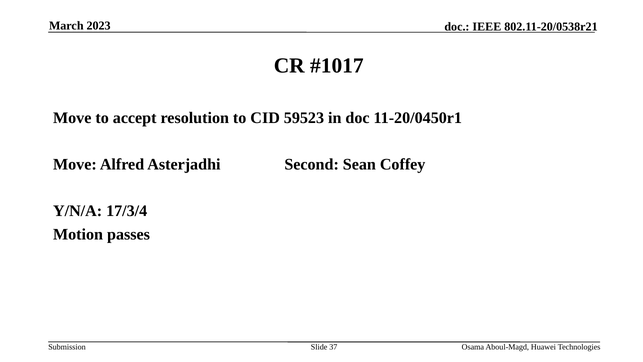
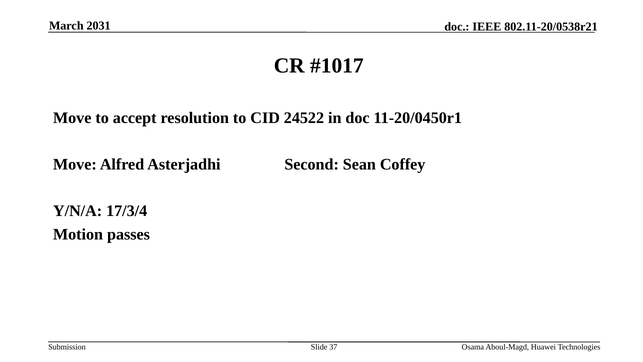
2023: 2023 -> 2031 (99, 26)
59523: 59523 -> 24522 (304, 118)
